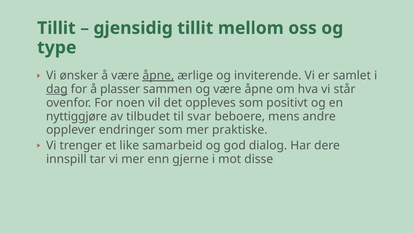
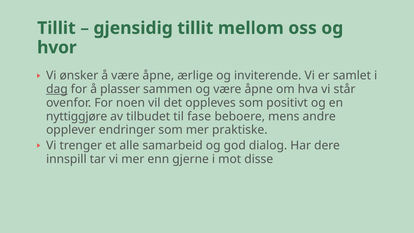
type: type -> hvor (57, 47)
åpne underline: present -> none (158, 76)
svar: svar -> fase (199, 116)
like: like -> alle (129, 145)
